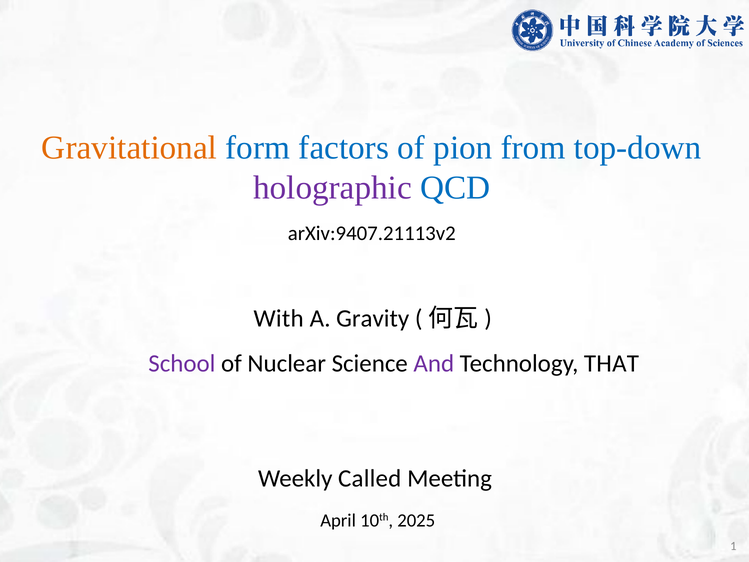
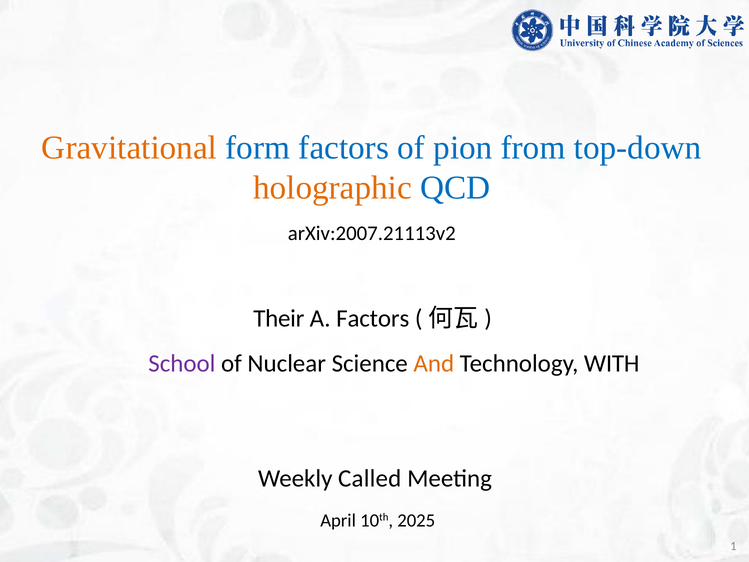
holographic colour: purple -> orange (332, 188)
arXiv:9407.21113v2: arXiv:9407.21113v2 -> arXiv:2007.21113v2 (372, 233)
With: With -> Their (279, 318)
A Gravity: Gravity -> Factors (373, 318)
And colour: purple -> orange (434, 363)
THAT: THAT -> WITH (612, 363)
